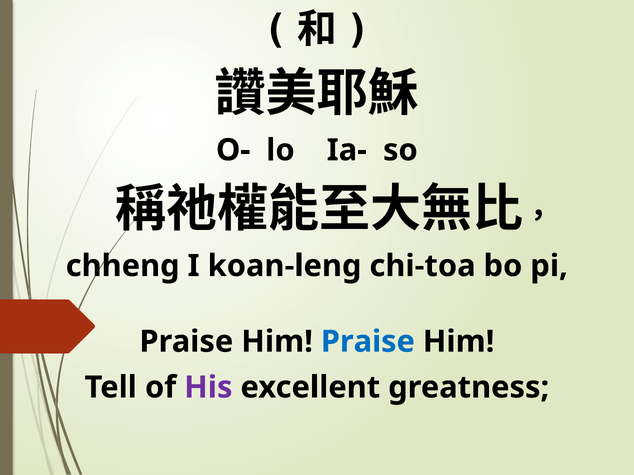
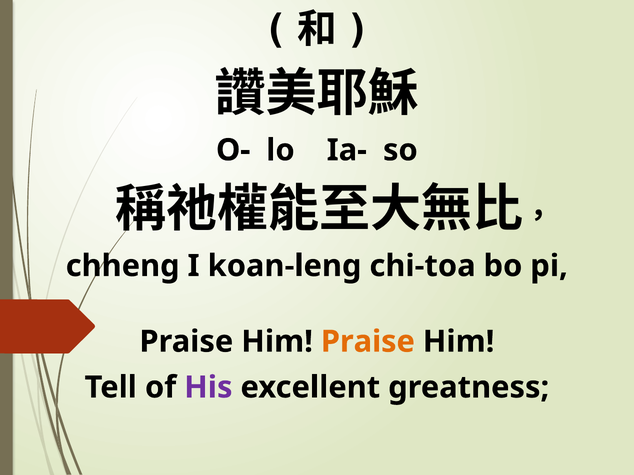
Praise colour: blue -> orange (368, 342)
